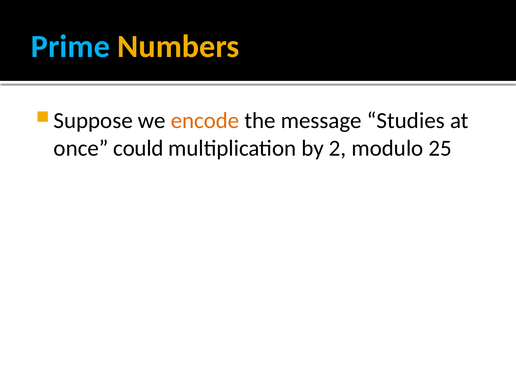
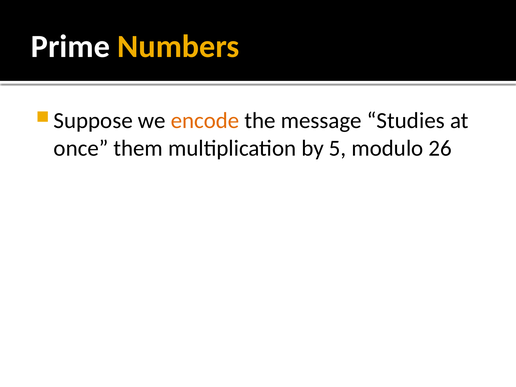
Prime colour: light blue -> white (70, 46)
could: could -> them (138, 148)
2: 2 -> 5 (338, 148)
25: 25 -> 26 (440, 148)
